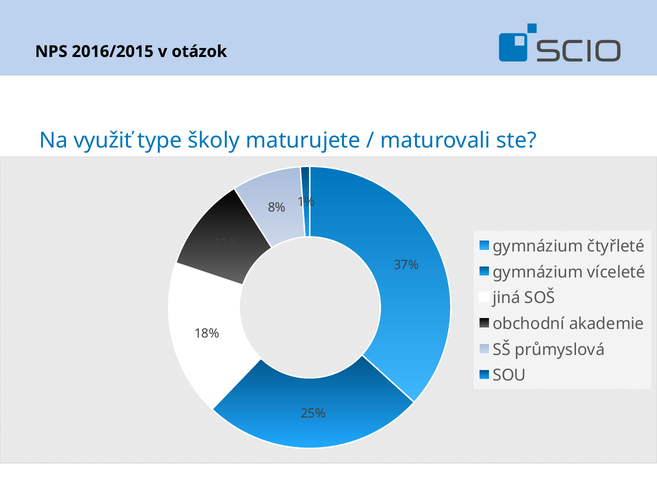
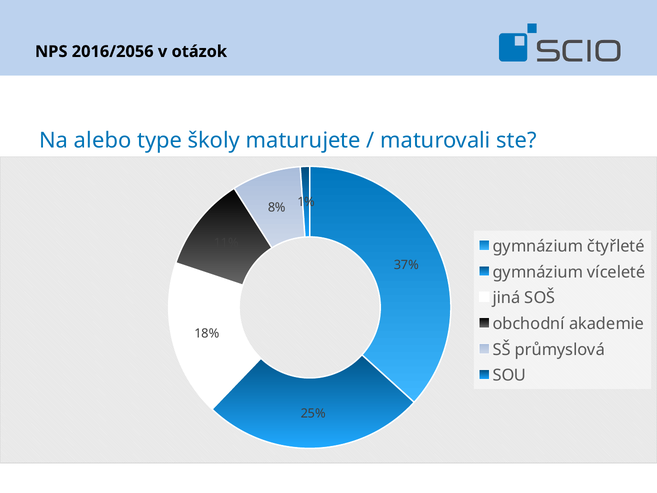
2016/2015: 2016/2015 -> 2016/2056 (113, 52)
využiť: využiť -> alebo (103, 140)
